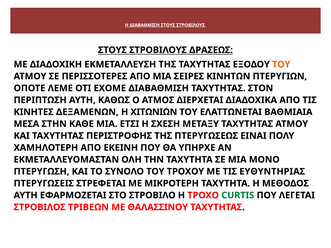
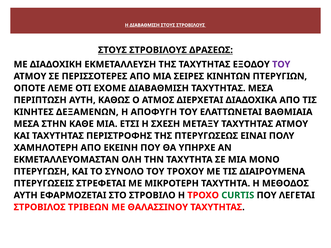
ΤΟΥ colour: orange -> purple (281, 64)
ΤΑΧΥΤHΤΑΣ ΣΤΟΝ: ΣΤΟΝ -> ΜΕΣΑ (261, 88)
ΧΙΤΩΝΙΩΝ: ΧΙΤΩΝΙΩΝ -> ΑΠΟΦΥΓΗ (154, 112)
ΕΥΘΥΝΤΗΡΙΑΣ: ΕΥΘΥΝΤΗΡΙΑΣ -> ΔΙΑΙΡΟΥΜΕΝΑ (272, 172)
